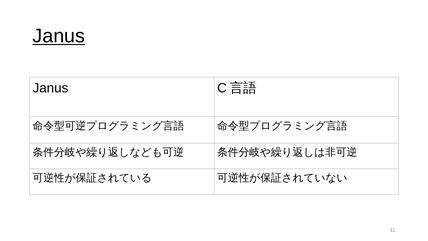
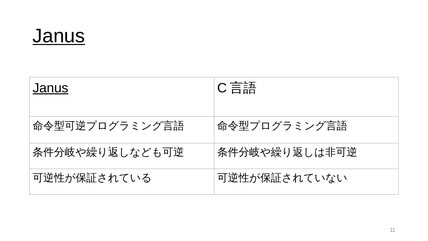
Janus underline: none -> present (50, 88)
